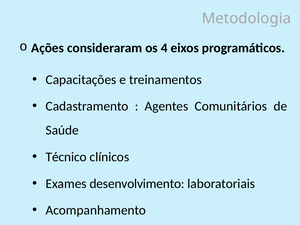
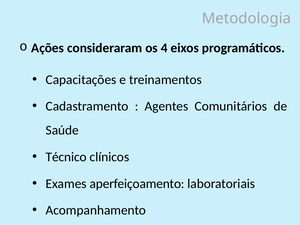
desenvolvimento: desenvolvimento -> aperfeiçoamento (137, 184)
